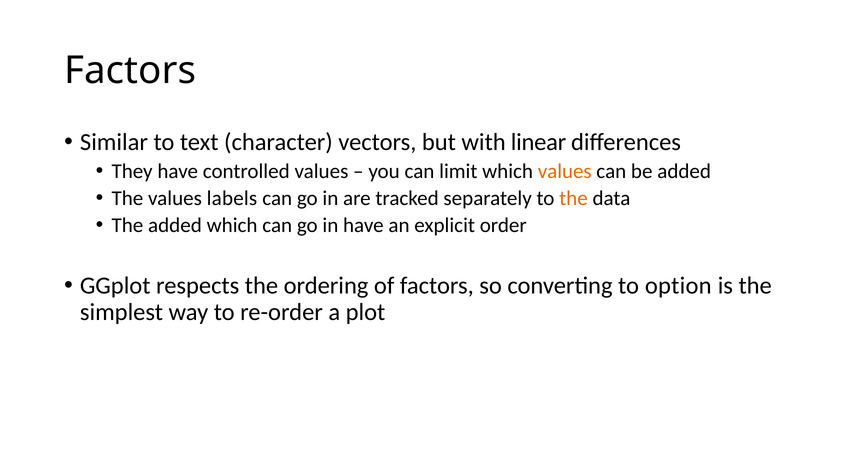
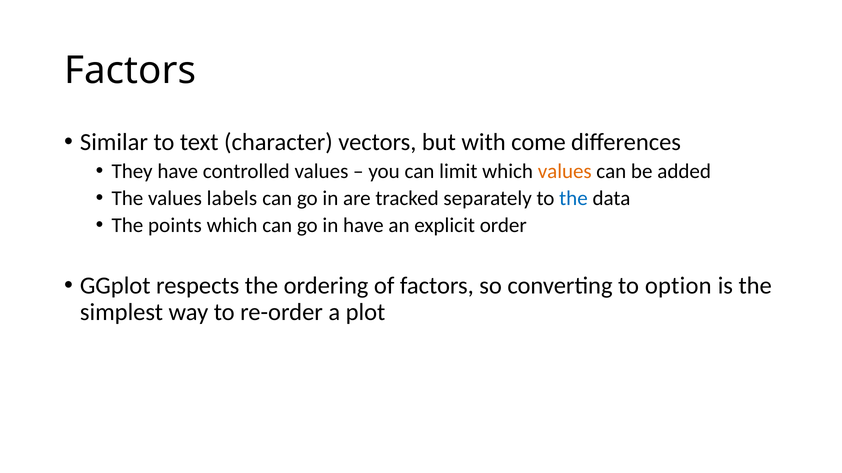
linear: linear -> come (538, 142)
the colour: orange -> blue (573, 198)
The added: added -> points (175, 226)
